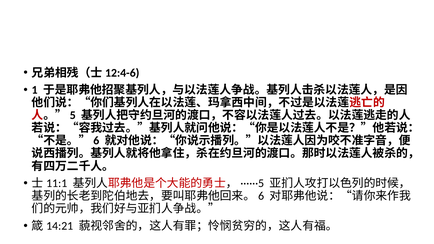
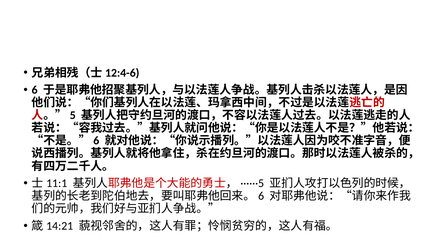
1: 1 -> 6 (35, 90)
